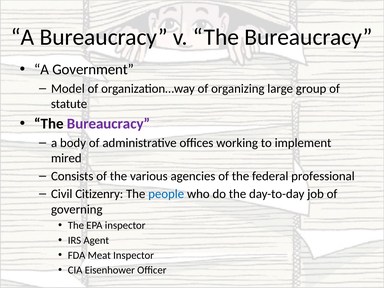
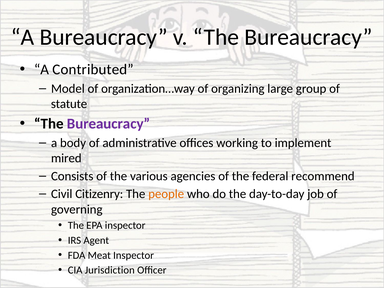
Government: Government -> Contributed (93, 70)
professional: professional -> recommend (323, 176)
people colour: blue -> orange (166, 194)
Eisenhower: Eisenhower -> Jurisdiction (110, 270)
